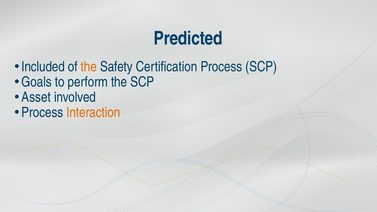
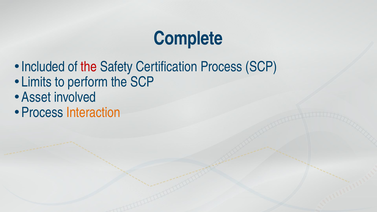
Predicted: Predicted -> Complete (188, 38)
the colour: orange -> red (89, 67)
Goals: Goals -> Limits (37, 82)
